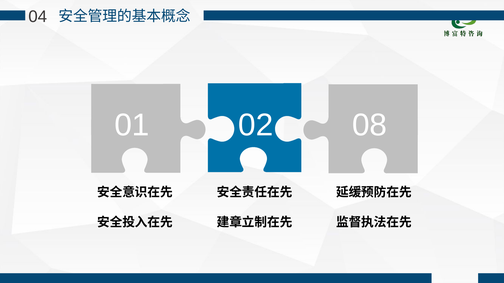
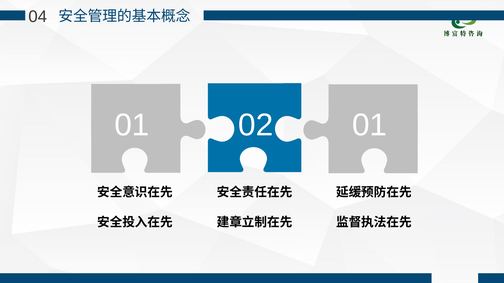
02 08: 08 -> 01 (370, 125)
